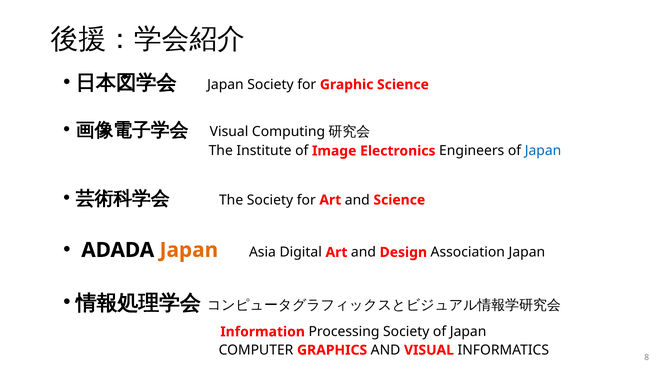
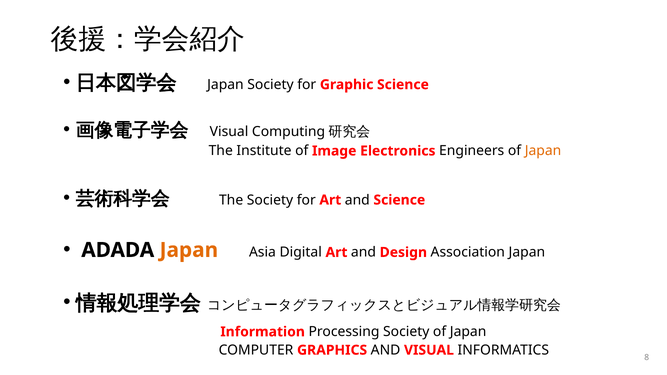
Japan colour: blue -> orange (543, 151)
